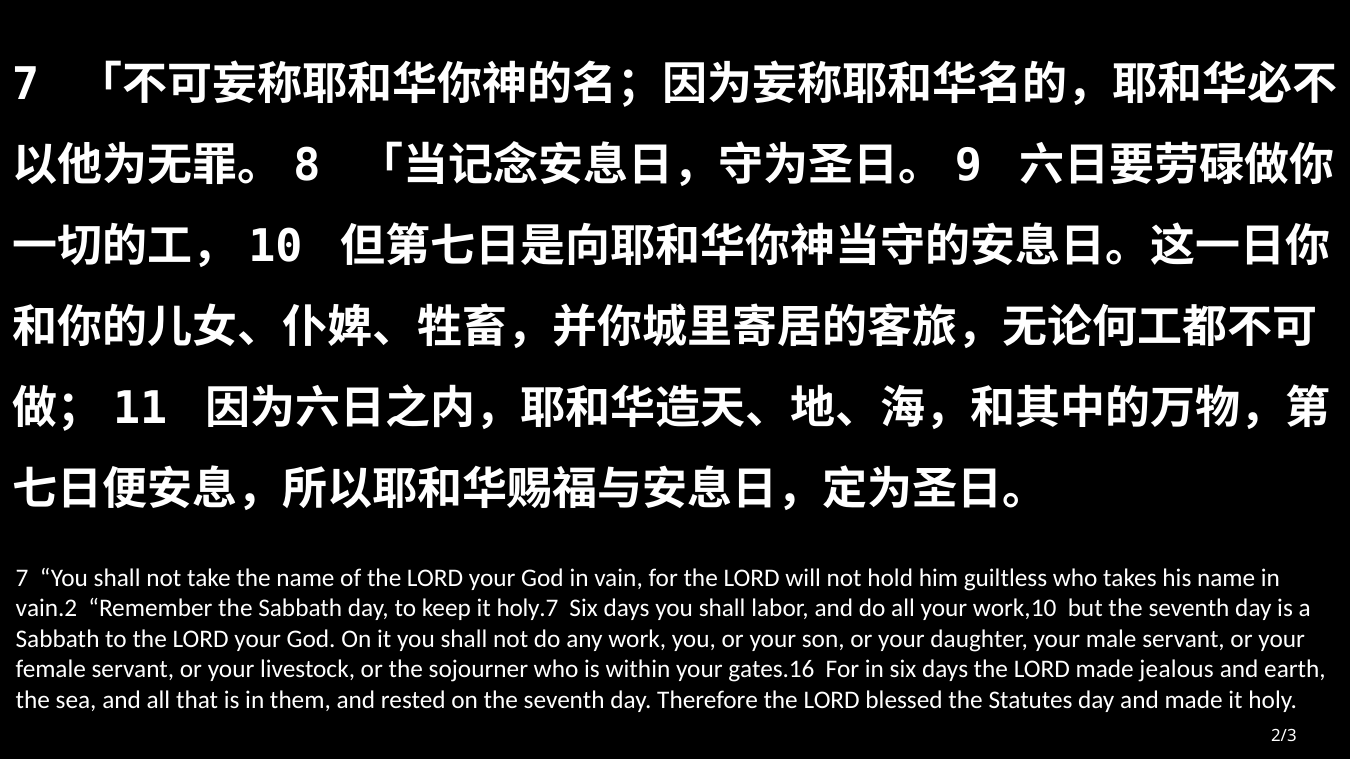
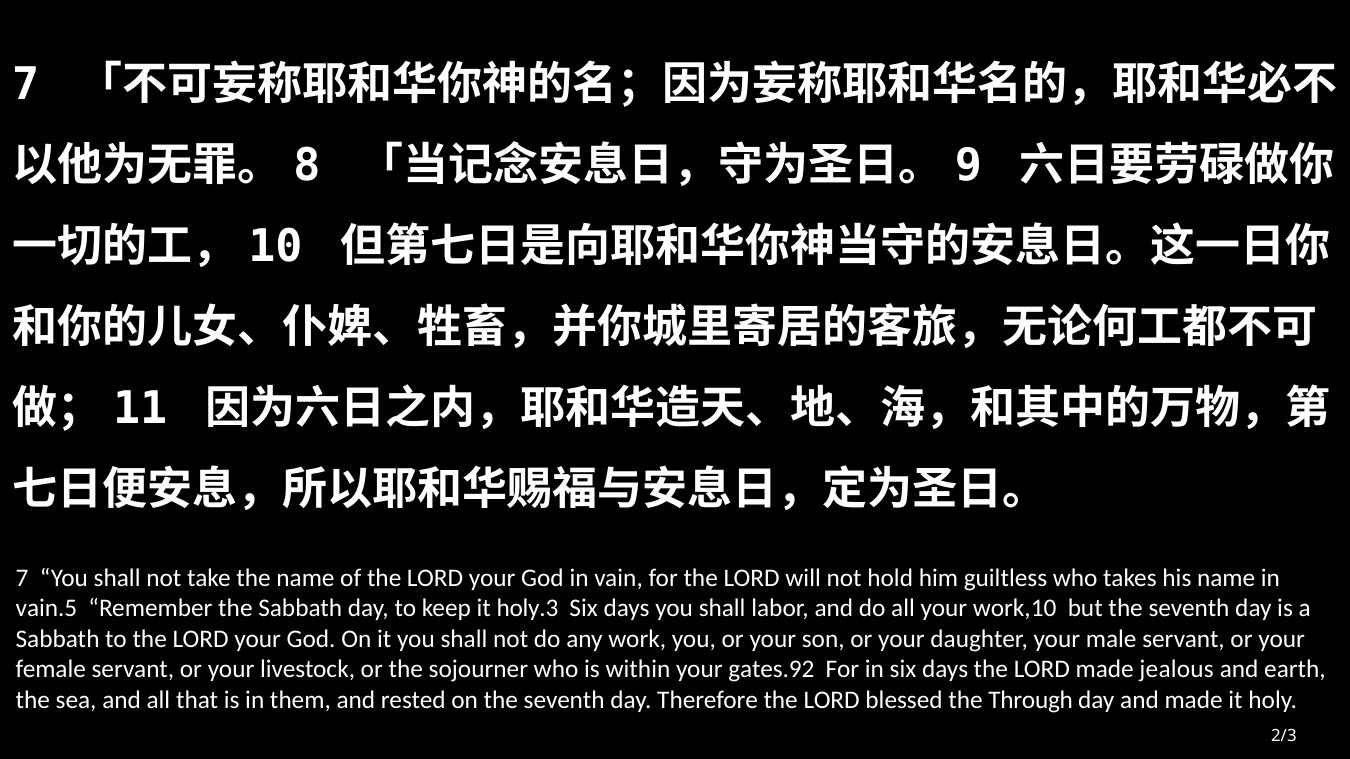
vain.2: vain.2 -> vain.5 (46, 609)
holy.7: holy.7 -> holy.3 (527, 609)
gates.16: gates.16 -> gates.92 (771, 670)
Statutes: Statutes -> Through (1031, 700)
